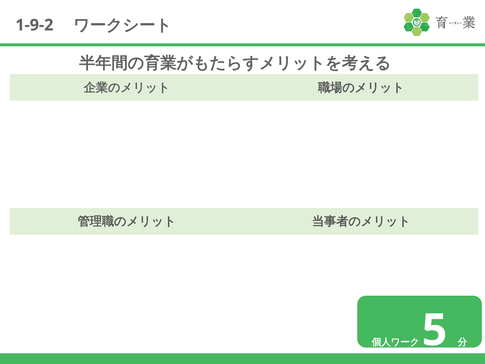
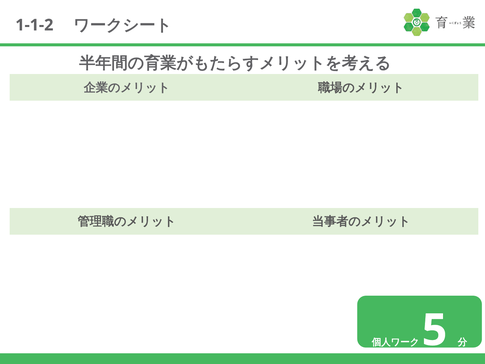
1-9-2: 1-9-2 -> 1-1-2 (34, 25)
